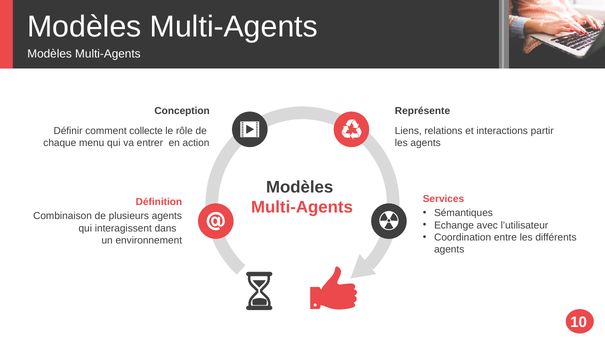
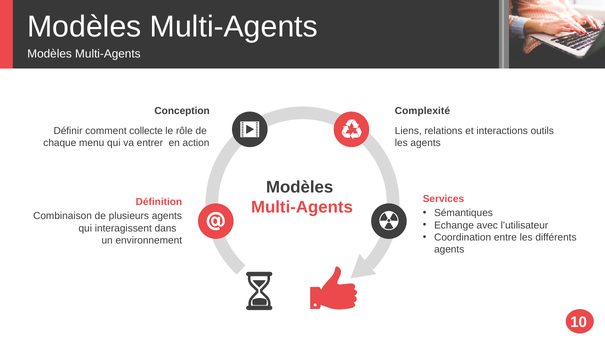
Représente: Représente -> Complexité (422, 111)
partir: partir -> outils (542, 131)
